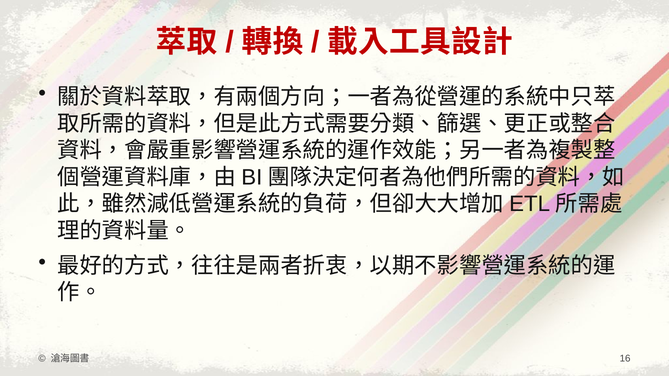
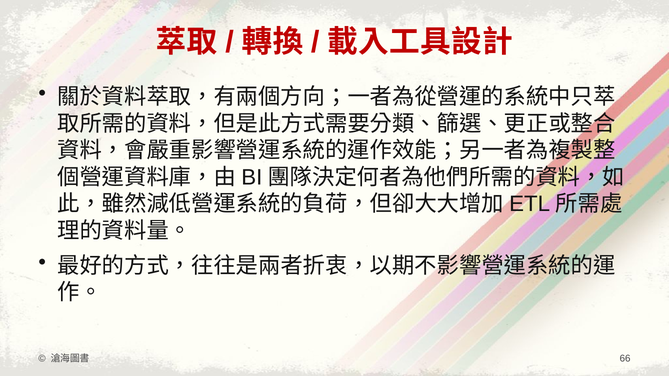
16: 16 -> 66 (625, 359)
